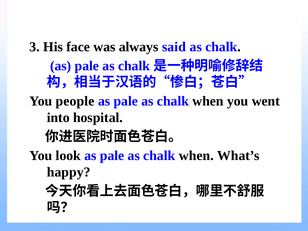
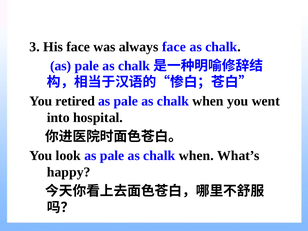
always said: said -> face (174, 47)
people: people -> retired (75, 101)
